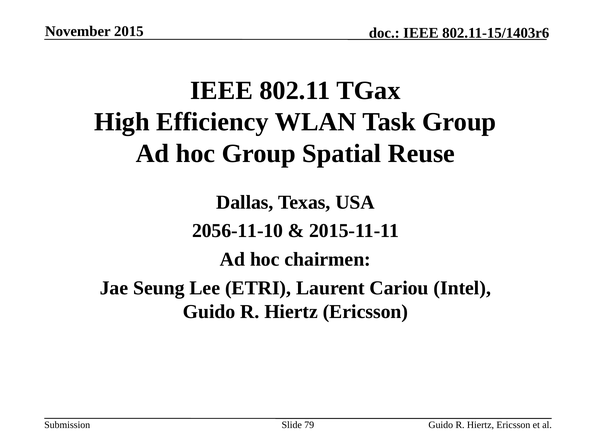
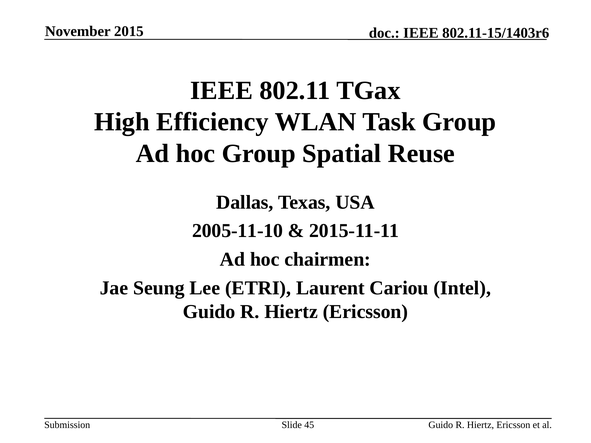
2056-11-10: 2056-11-10 -> 2005-11-10 (238, 231)
79: 79 -> 45 (309, 425)
